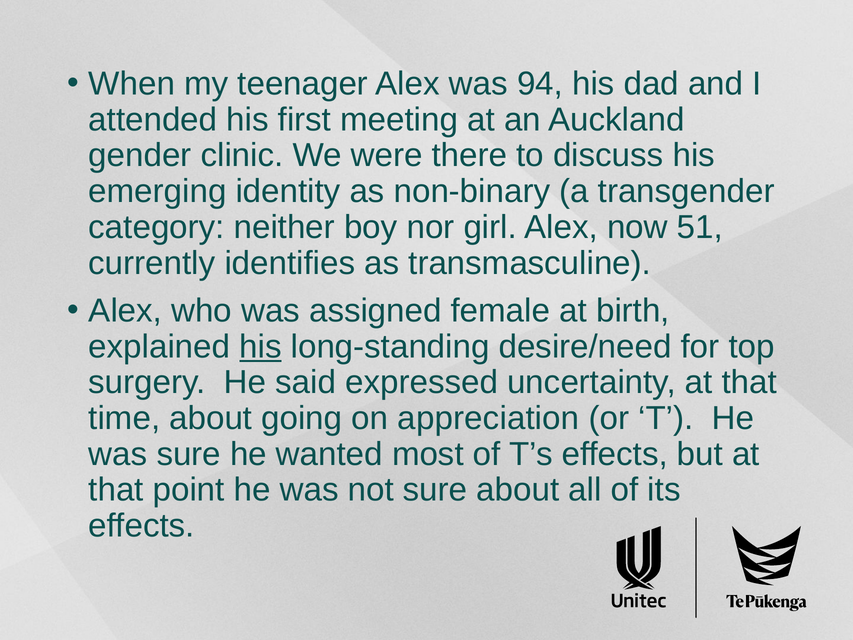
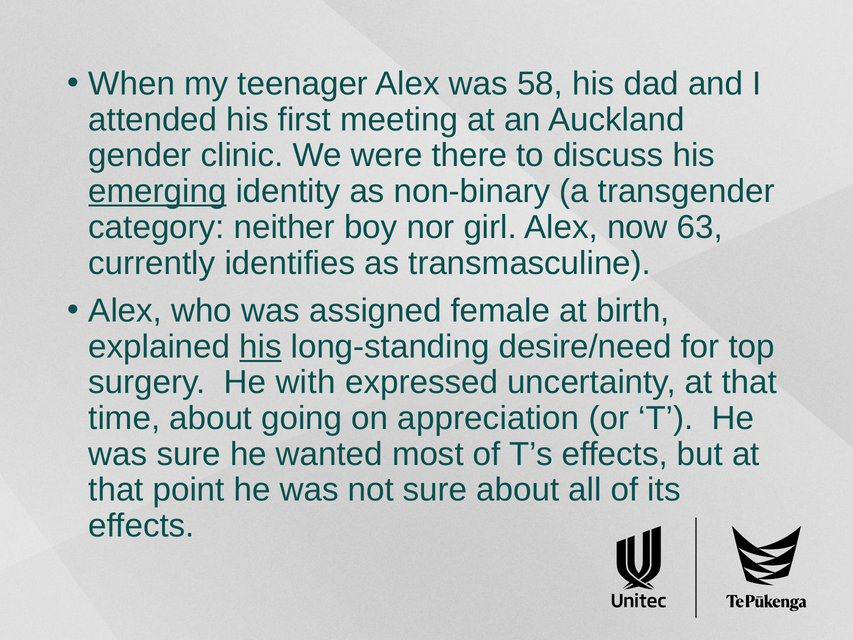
94: 94 -> 58 (540, 84)
emerging underline: none -> present (157, 191)
51: 51 -> 63 (700, 227)
said: said -> with (306, 382)
